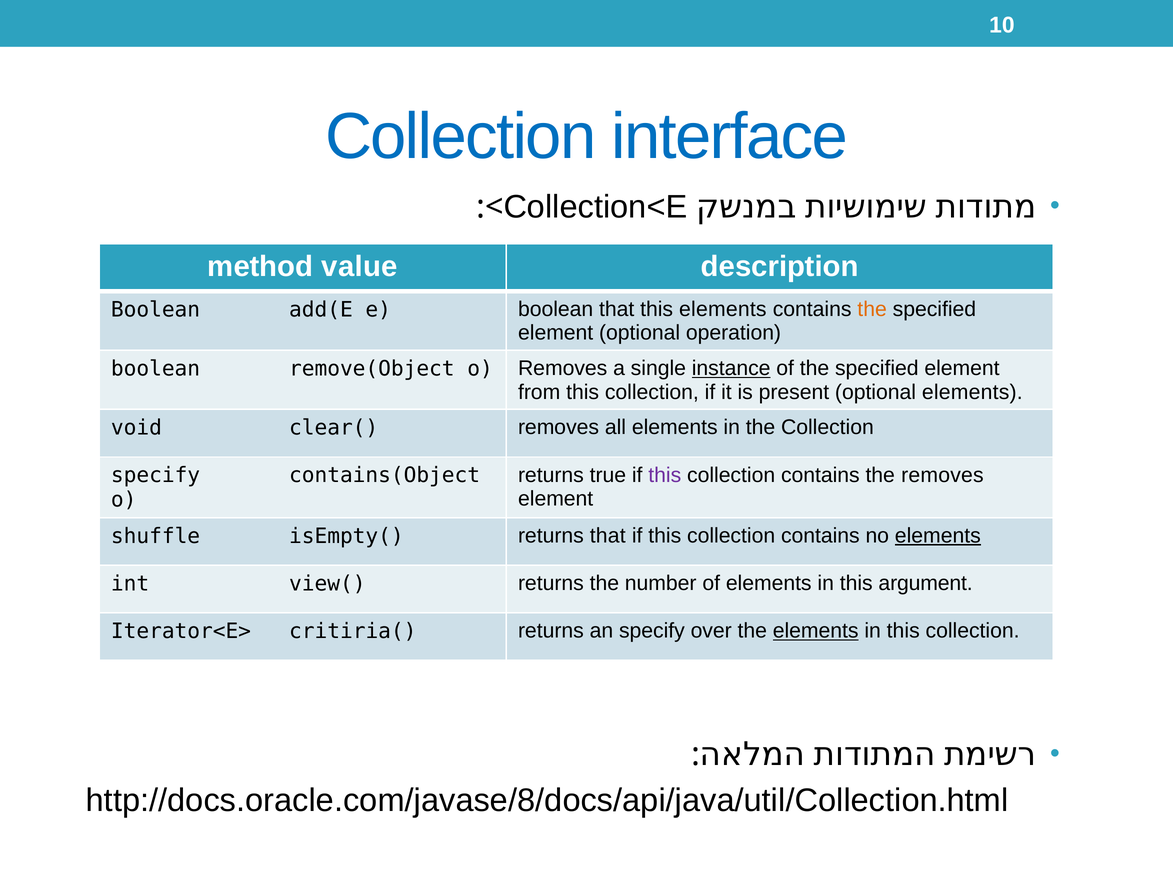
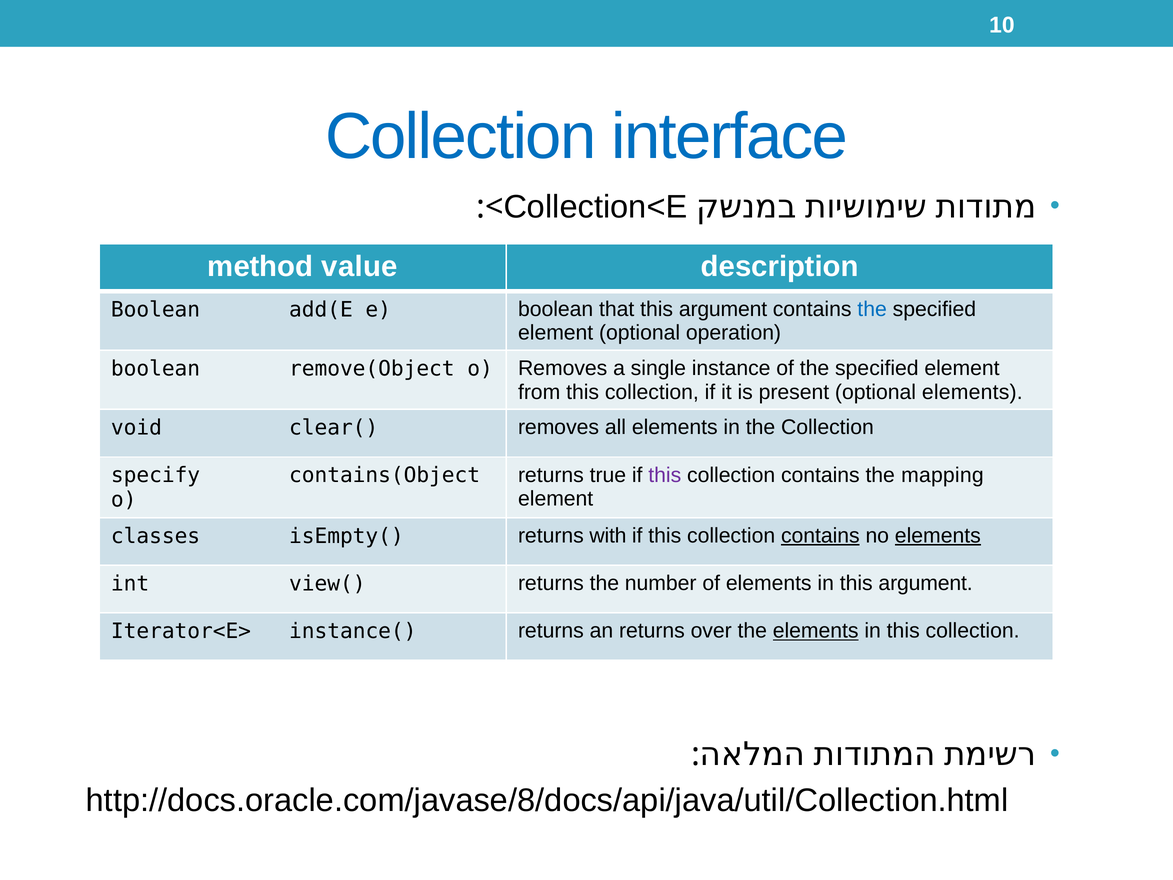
that this elements: elements -> argument (723, 309)
the colour: orange -> blue (872, 309)
instance underline: present -> none (731, 368)
the removes: removes -> mapping (942, 475)
shuffle: shuffle -> classes (156, 536)
returns that: that -> with (608, 536)
contains underline: none -> present (820, 536)
critiria(: critiria( -> instance( (353, 631)
an specify: specify -> returns (652, 631)
